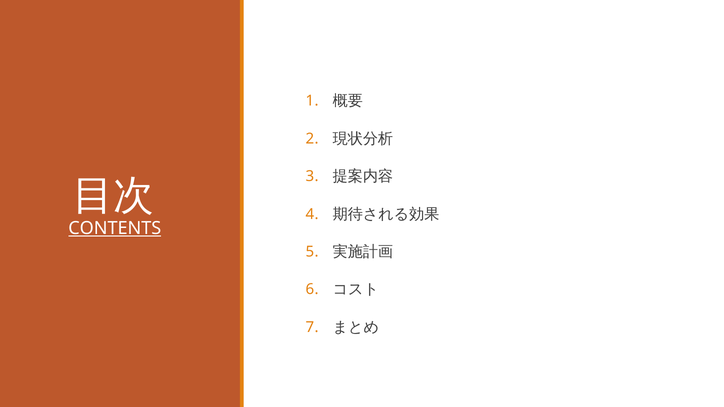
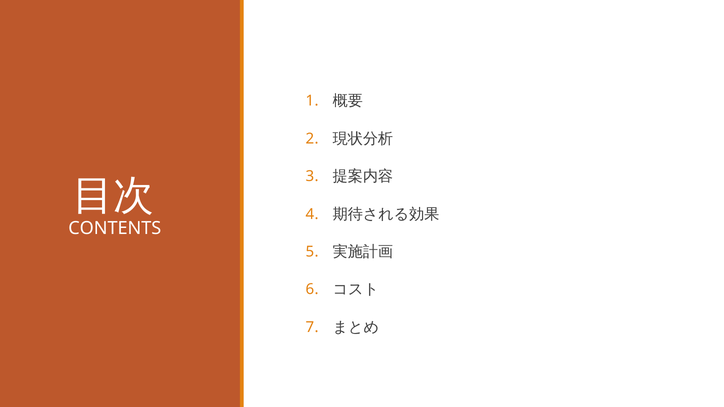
CONTENTS underline: present -> none (115, 229)
